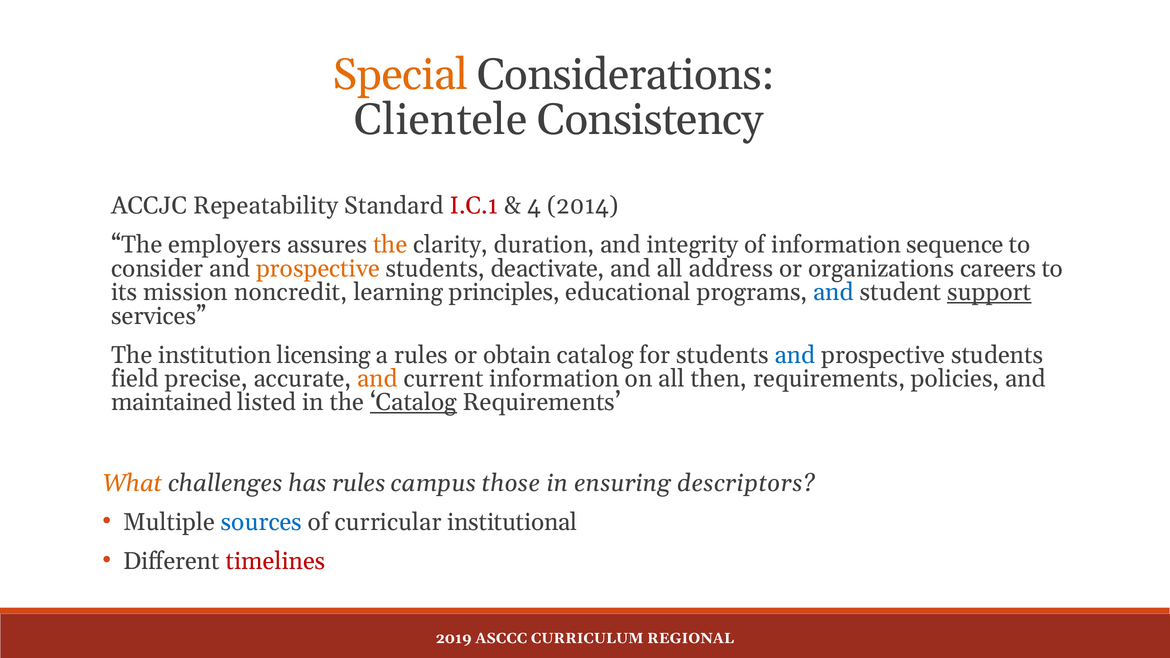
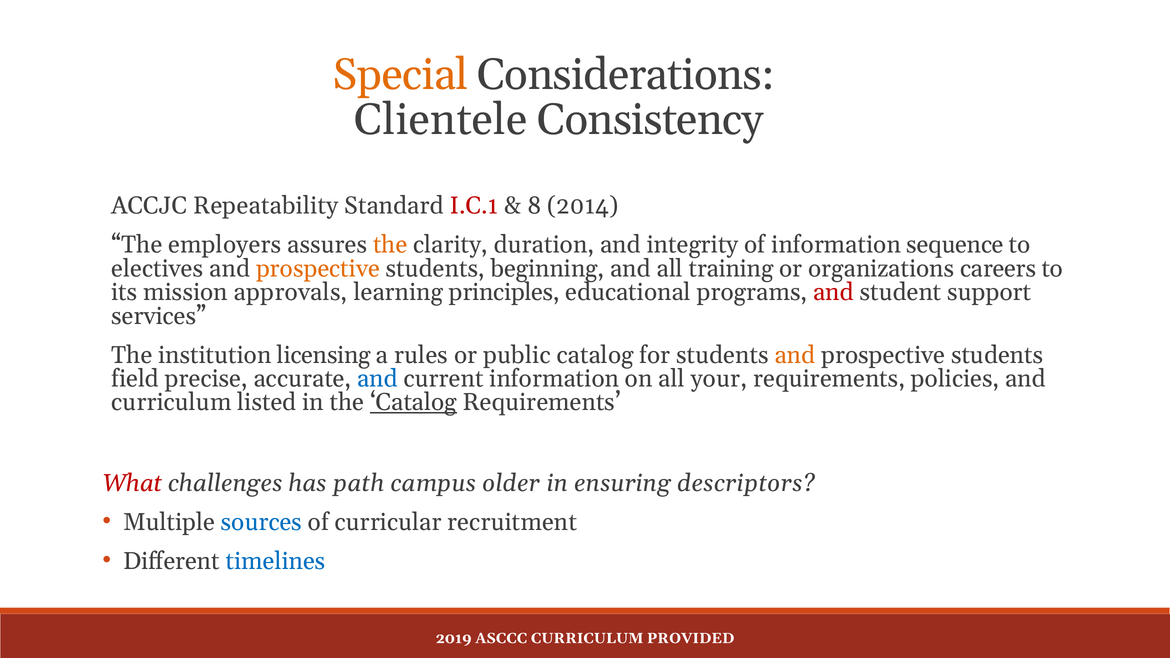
4: 4 -> 8 (534, 206)
consider: consider -> electives (157, 269)
deactivate: deactivate -> beginning (547, 269)
address: address -> training (731, 269)
noncredit: noncredit -> approvals (291, 292)
and colour: blue -> red (833, 292)
support underline: present -> none (989, 292)
obtain: obtain -> public (517, 355)
and colour: blue -> orange (795, 355)
and colour: orange -> blue (377, 379)
then: then -> your (719, 379)
maintained: maintained -> curriculum (171, 402)
What colour: orange -> red (132, 483)
has rules: rules -> path (359, 483)
those: those -> older (511, 483)
institutional: institutional -> recruitment (512, 522)
timelines colour: red -> blue (276, 561)
REGIONAL: REGIONAL -> PROVIDED (691, 638)
